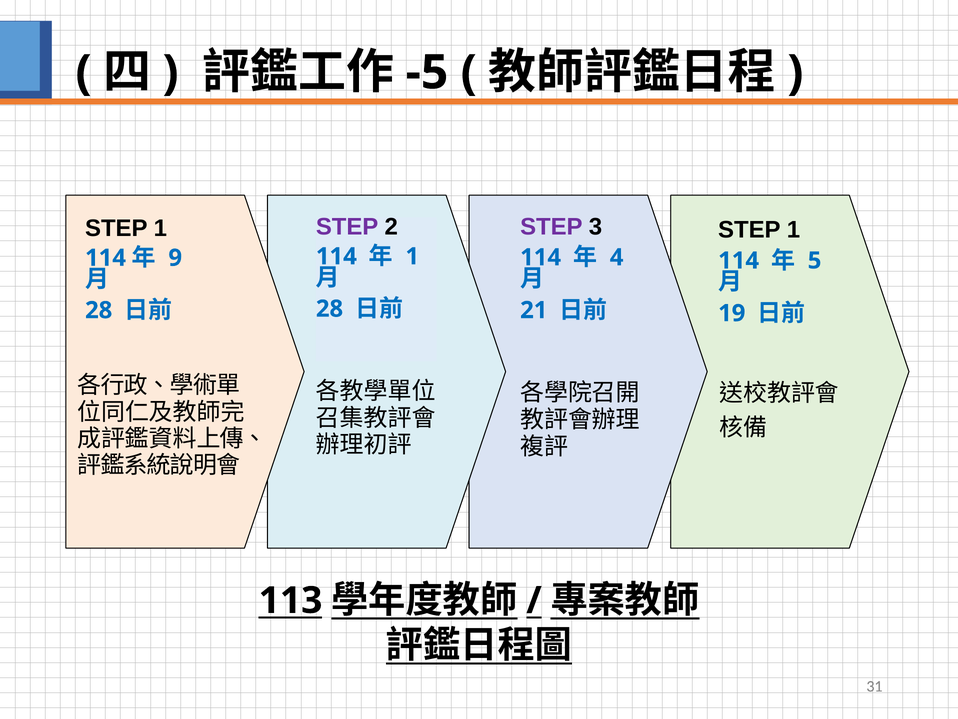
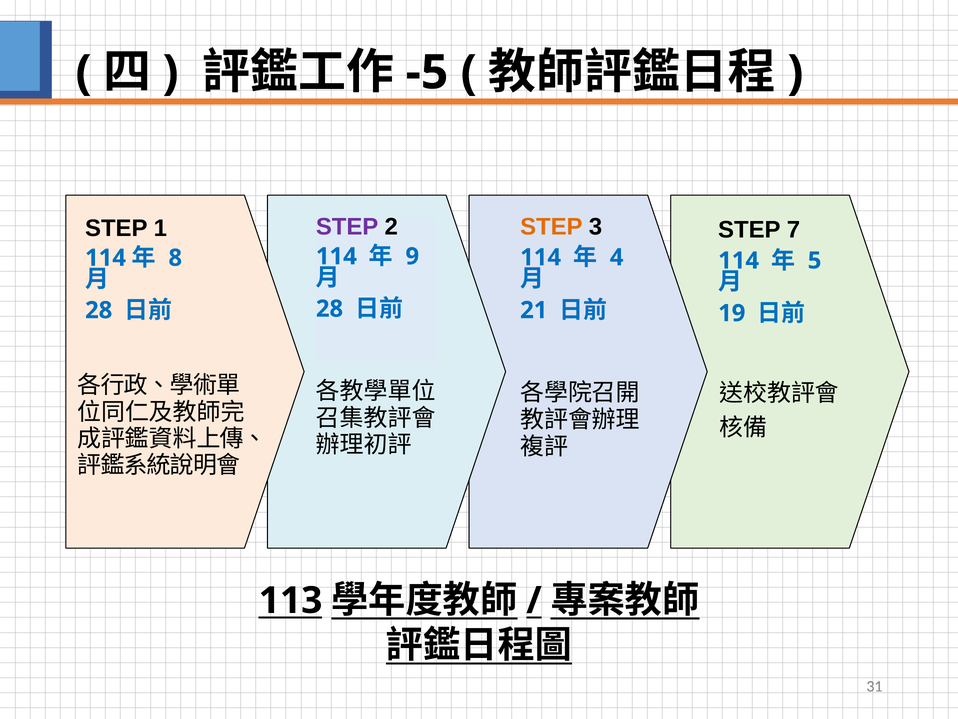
STEP colour: purple -> orange (551, 227)
1: 1 -> 7 (793, 230)
1: 1 -> 9 (412, 256)
9: 9 -> 8 (175, 258)
